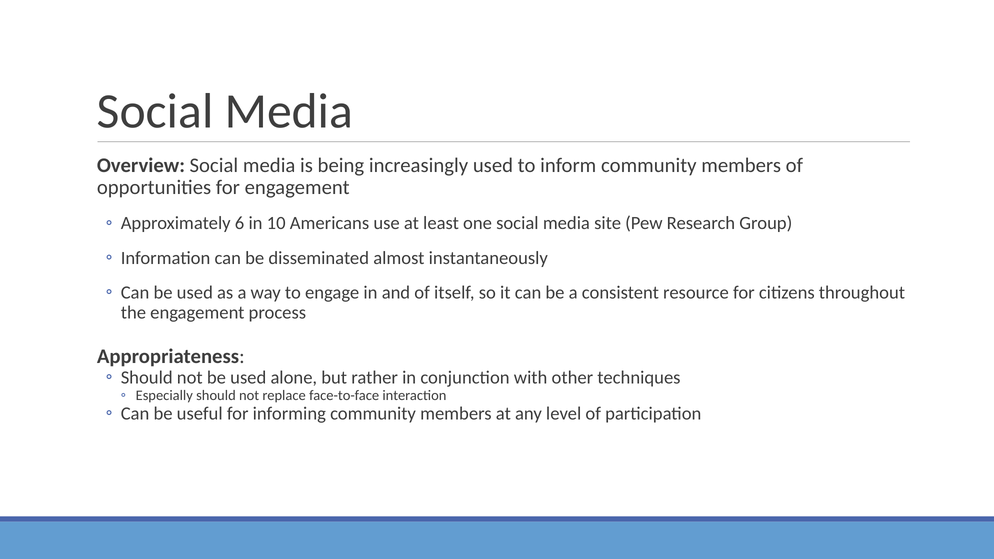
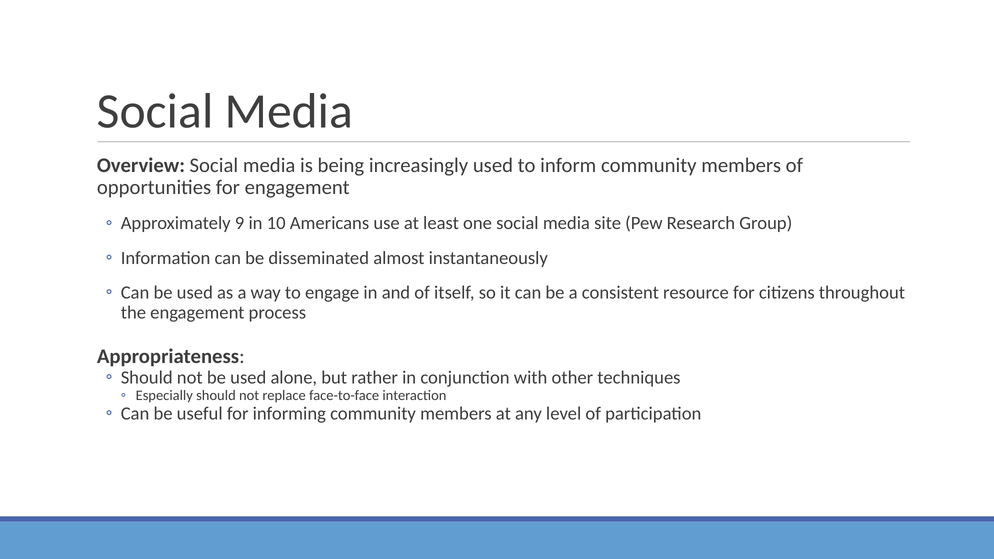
6: 6 -> 9 (240, 223)
